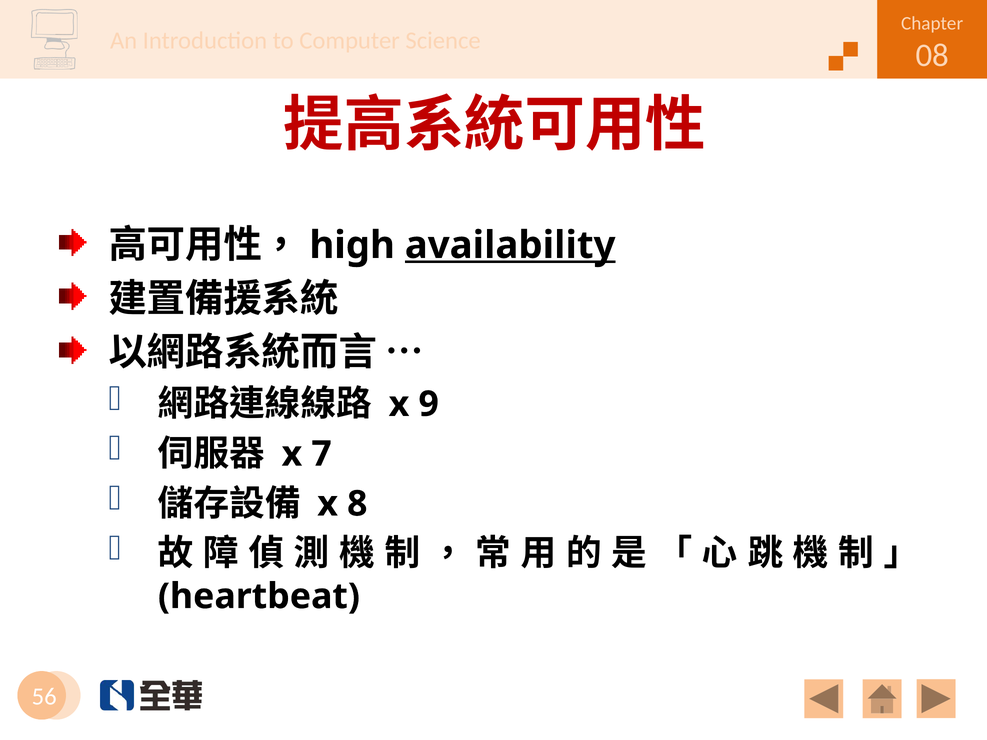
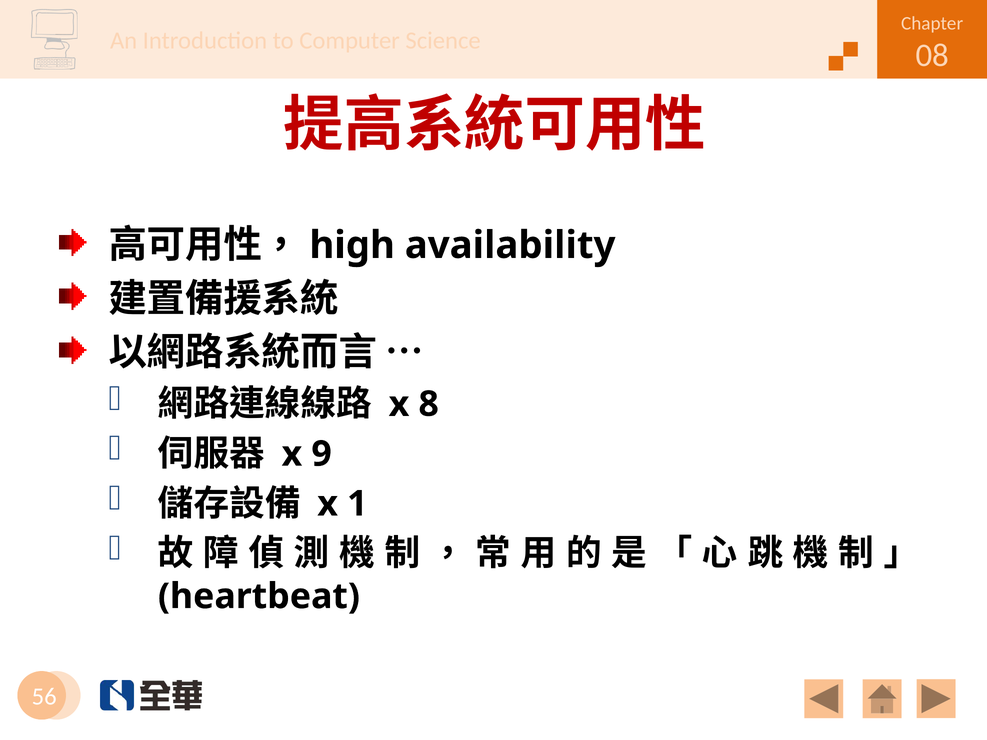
availability underline: present -> none (510, 245)
9: 9 -> 8 (429, 404)
7: 7 -> 9 (322, 454)
8: 8 -> 1 (357, 504)
